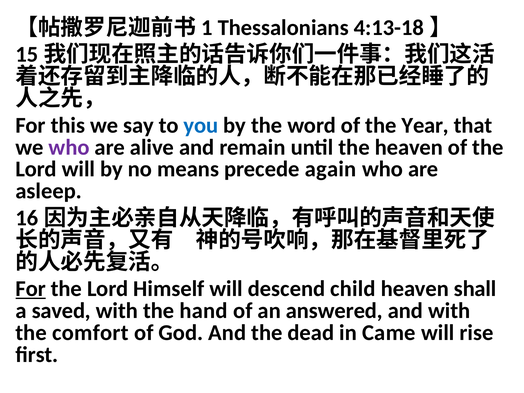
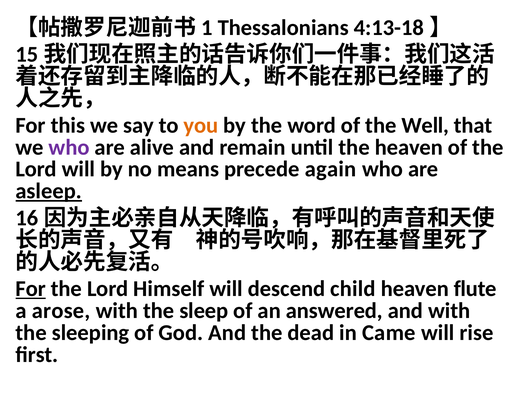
you colour: blue -> orange (201, 125)
Year: Year -> Well (425, 125)
asleep underline: none -> present (49, 191)
shall: shall -> flute (475, 289)
saved: saved -> arose (61, 311)
hand: hand -> sleep (204, 311)
comfort: comfort -> sleeping (91, 333)
